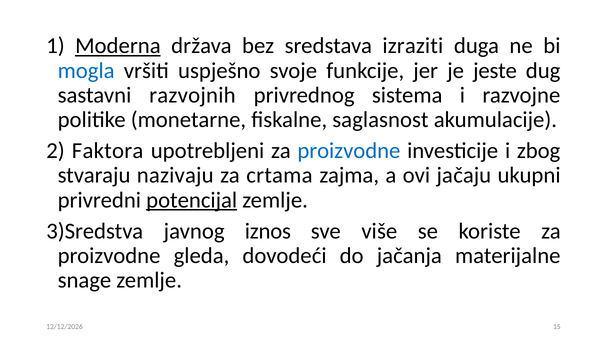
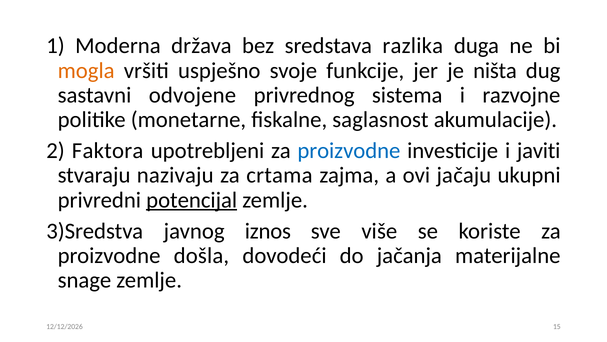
Moderna underline: present -> none (118, 46)
izraziti: izraziti -> razlika (413, 46)
mogla colour: blue -> orange (86, 70)
jeste: jeste -> ništa (495, 70)
razvojnih: razvojnih -> odvojene (192, 95)
zbog: zbog -> javiti (539, 151)
gleda: gleda -> došla (201, 255)
